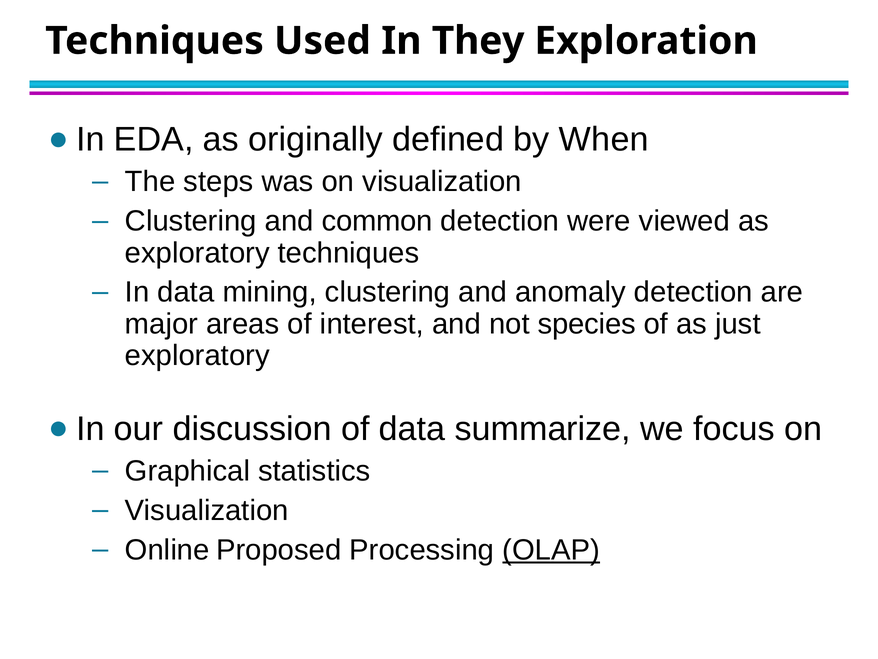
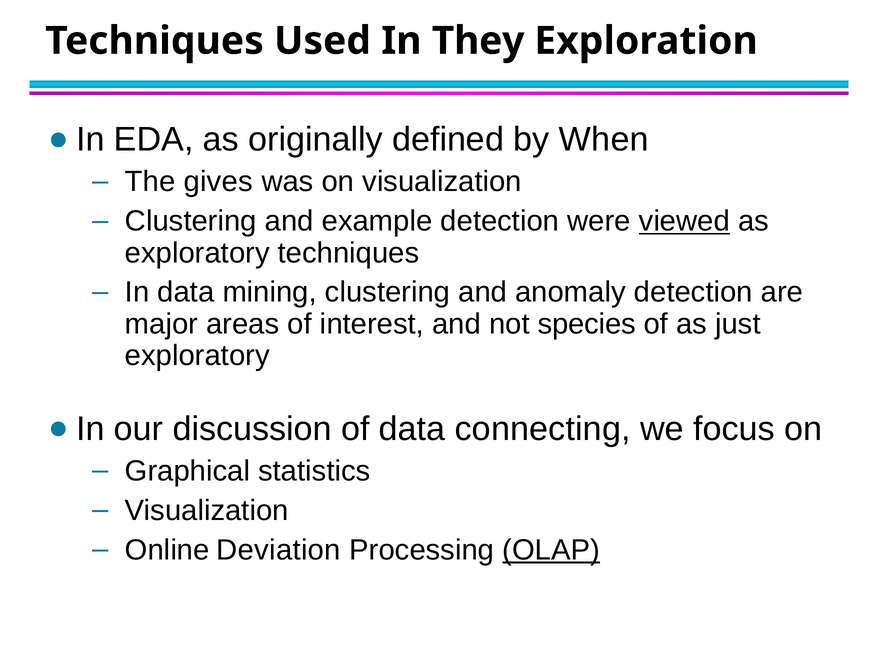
steps: steps -> gives (218, 182)
common: common -> example (377, 221)
viewed underline: none -> present (684, 221)
summarize: summarize -> connecting (543, 429)
Proposed: Proposed -> Deviation (279, 549)
